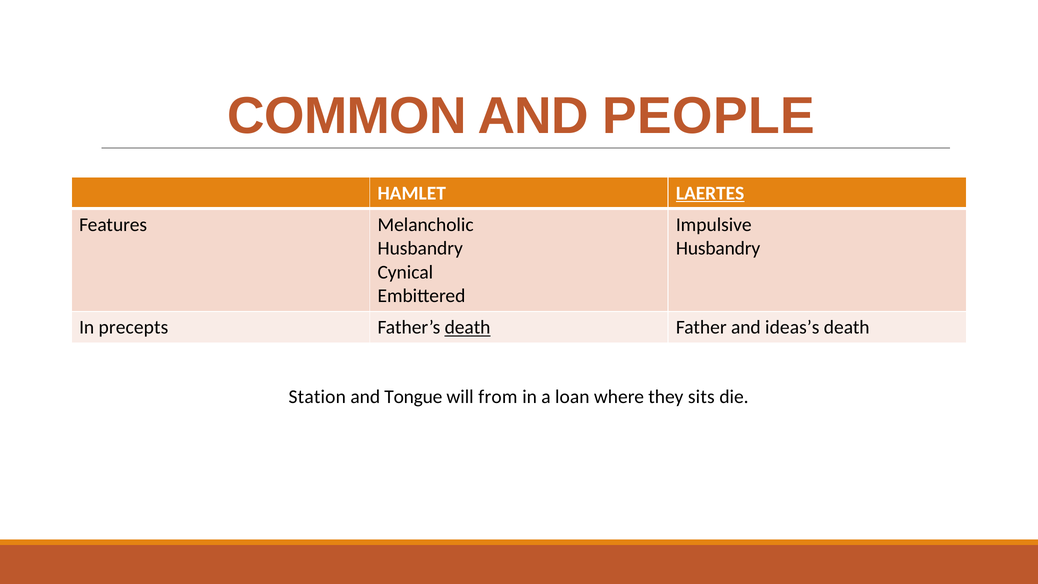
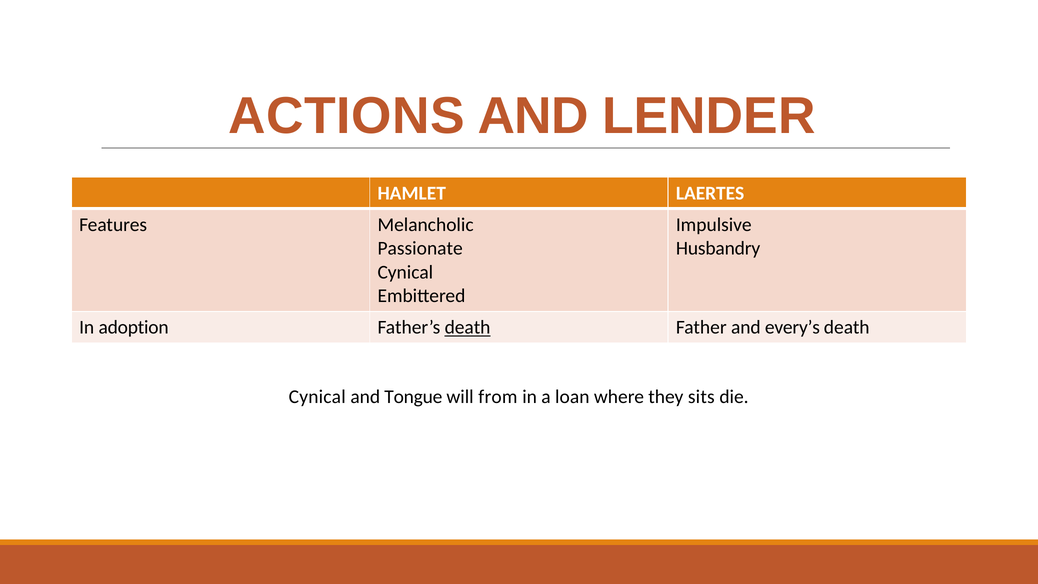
COMMON: COMMON -> ACTIONS (347, 116)
PEOPLE: PEOPLE -> LENDER (709, 116)
LAERTES underline: present -> none (710, 193)
Husbandry: Husbandry -> Passionate (420, 248)
precepts: precepts -> adoption (134, 327)
ideas’s: ideas’s -> every’s (792, 327)
Station: Station -> Cynical (317, 397)
